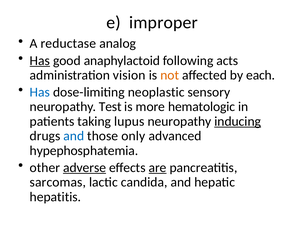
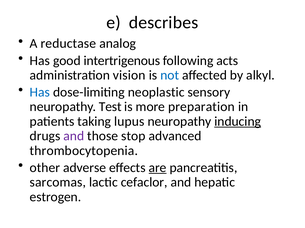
improper: improper -> describes (164, 23)
Has underline: present -> none (40, 61)
anaphylactoid: anaphylactoid -> intertrigenous (122, 61)
not colour: orange -> blue (170, 75)
each: each -> alkyl (261, 75)
hematologic: hematologic -> preparation (201, 107)
and colour: blue -> purple (74, 136)
only: only -> stop (133, 136)
hypephosphatemia: hypephosphatemia -> thrombocytopenia (84, 151)
adverse underline: present -> none (85, 168)
candida: candida -> cefaclor (144, 183)
hepatitis: hepatitis -> estrogen (55, 197)
